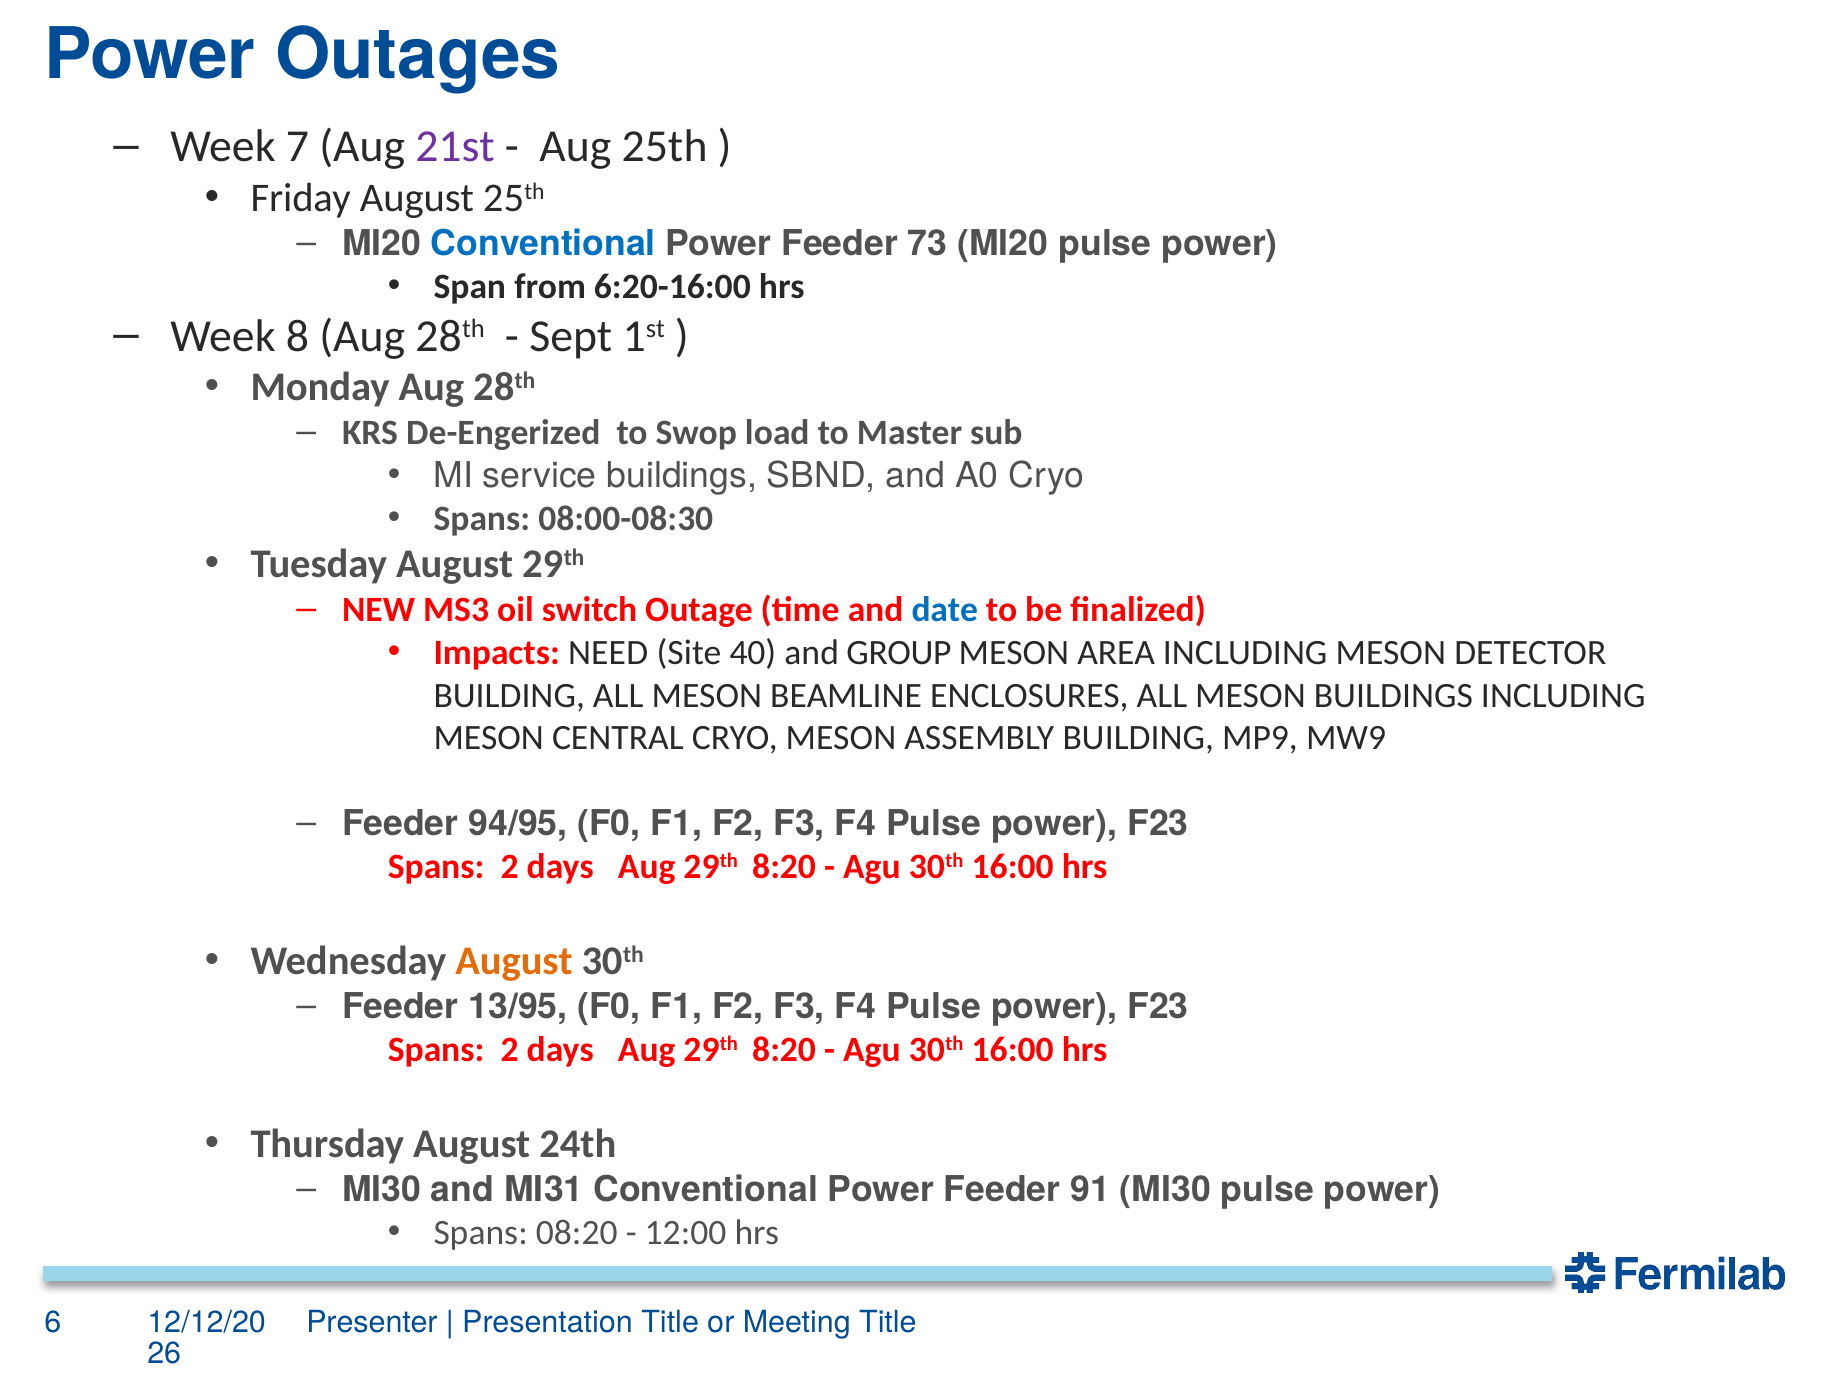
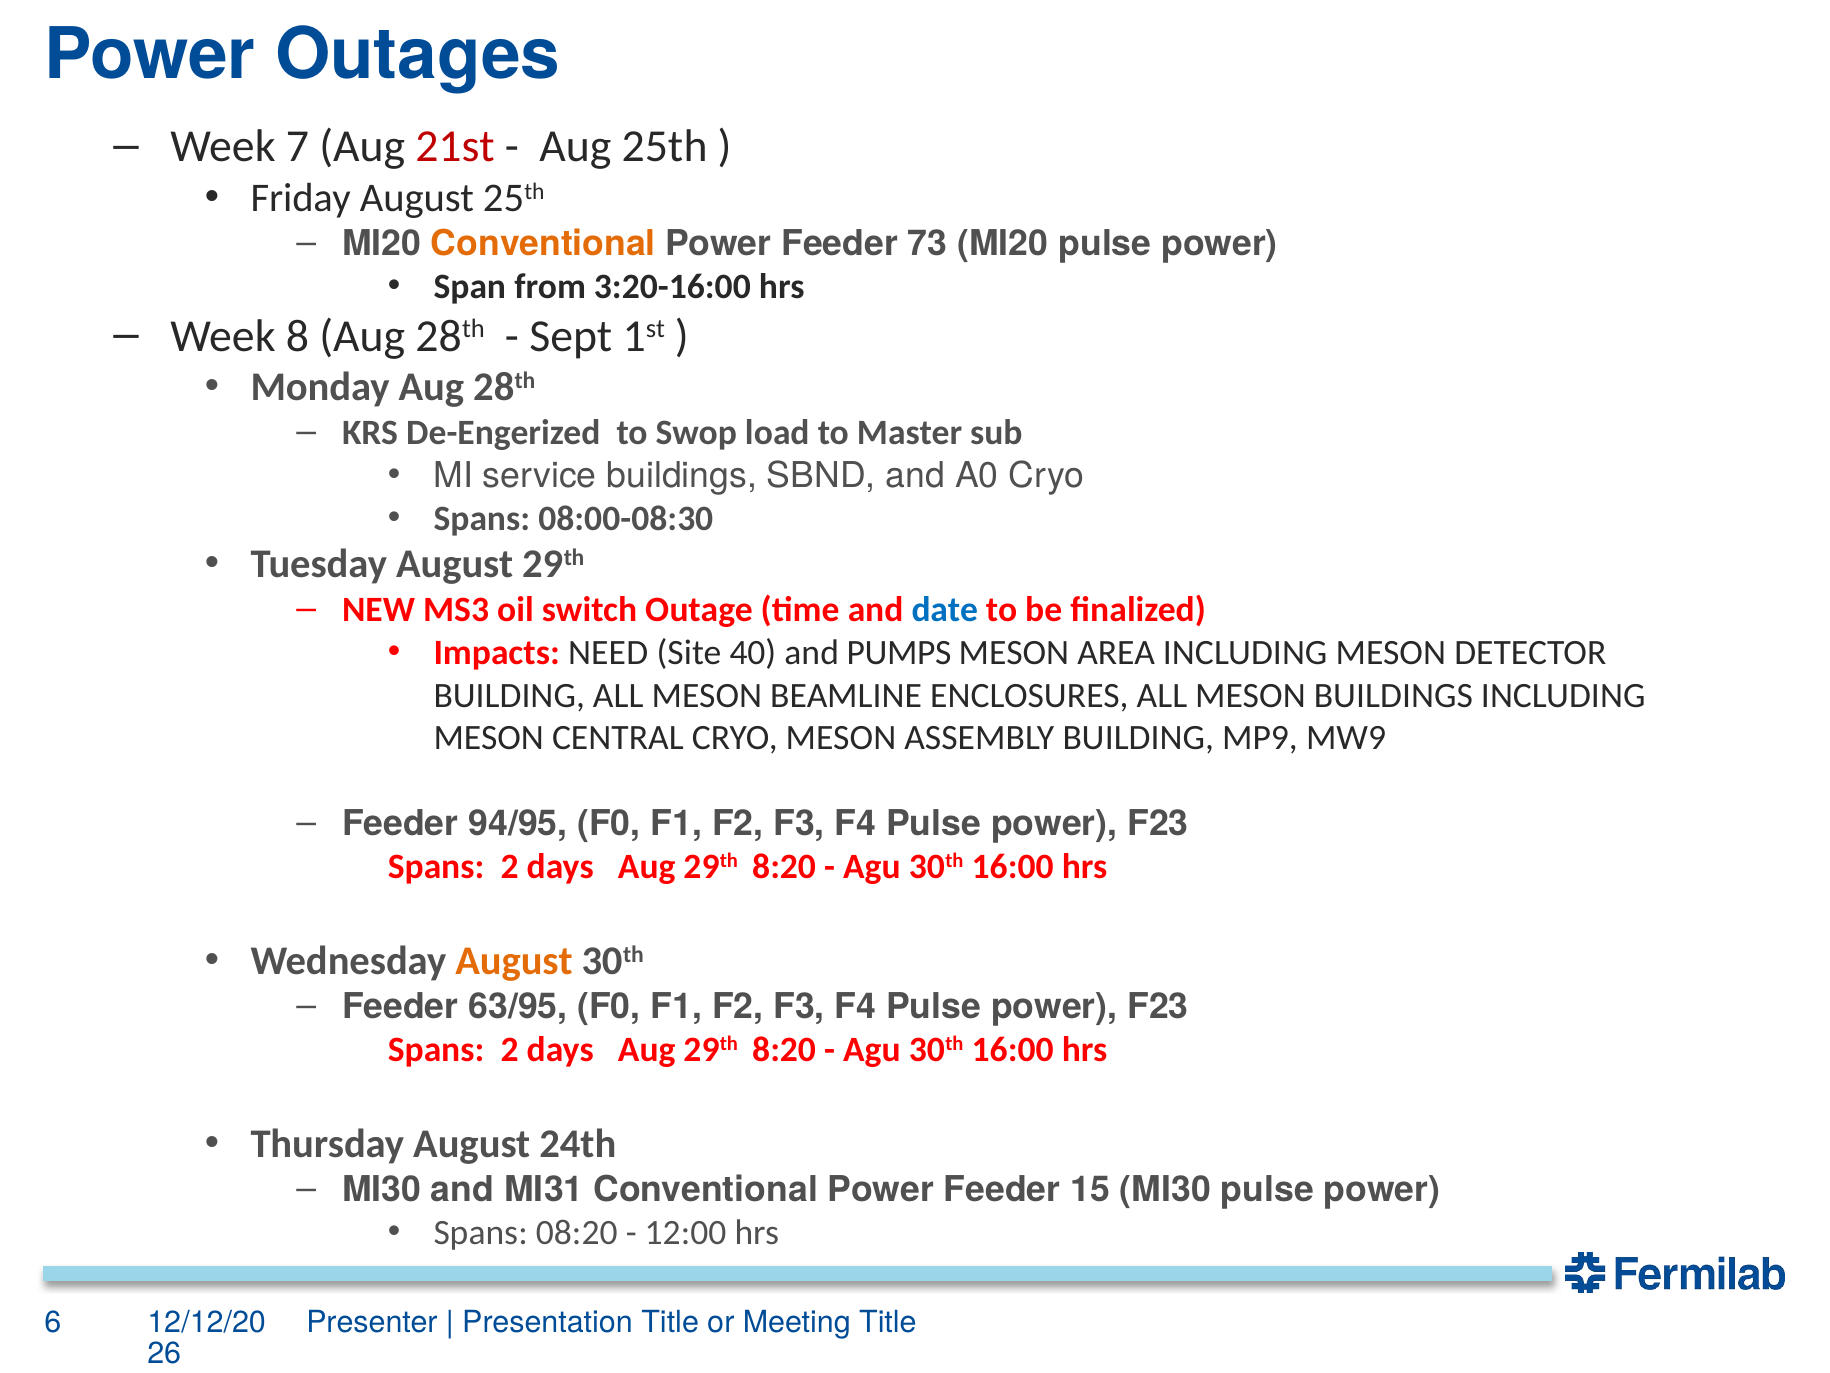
21st colour: purple -> red (455, 147)
Conventional colour: blue -> orange (543, 244)
6:20-16:00: 6:20-16:00 -> 3:20-16:00 (672, 286)
GROUP: GROUP -> PUMPS (899, 652)
13/95: 13/95 -> 63/95 (518, 1006)
91: 91 -> 15 (1090, 1189)
